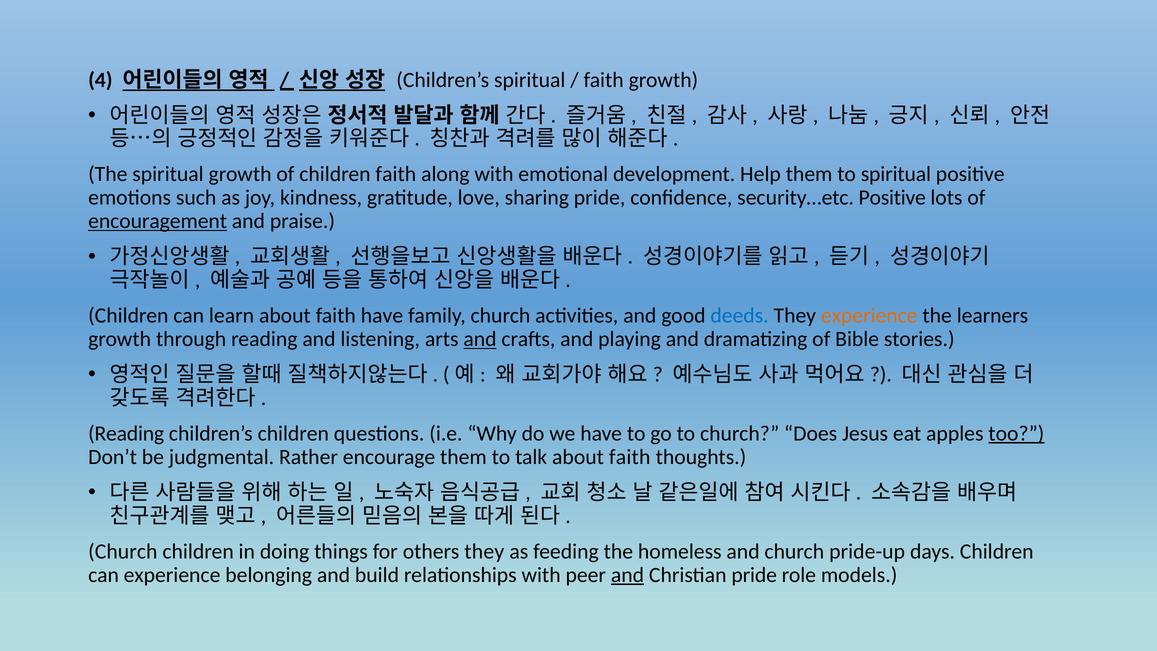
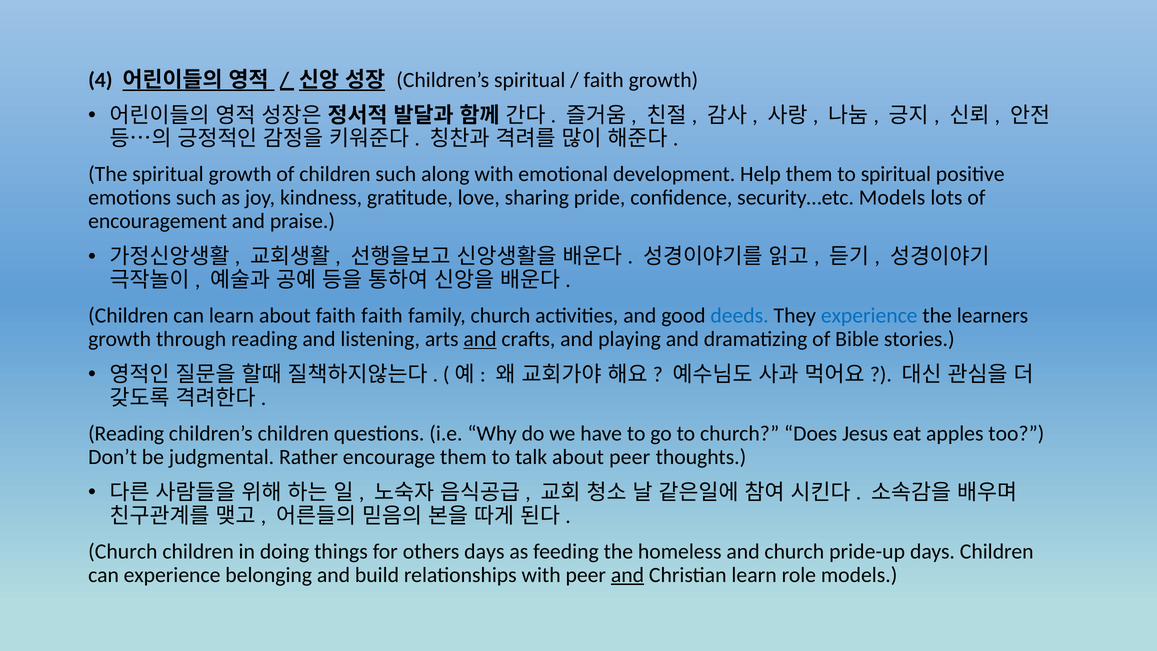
children faith: faith -> such (396, 174)
security…etc Positive: Positive -> Models (892, 198)
encouragement underline: present -> none (158, 221)
faith have: have -> faith (382, 316)
experience colour: orange -> blue (869, 316)
too underline: present -> none (1016, 433)
talk about faith: faith -> peer (630, 457)
others they: they -> days (484, 551)
Christian pride: pride -> learn (754, 575)
